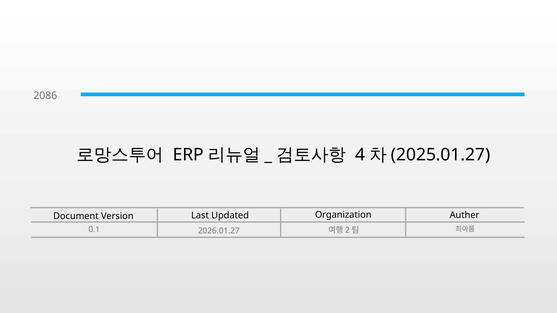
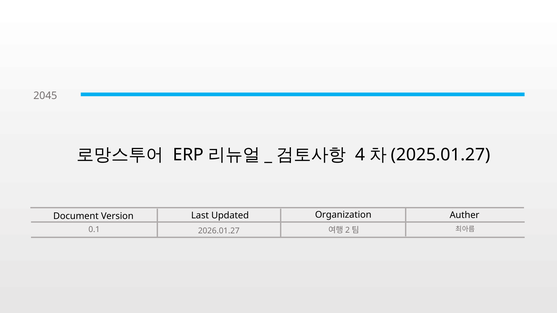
2086: 2086 -> 2045 (45, 96)
